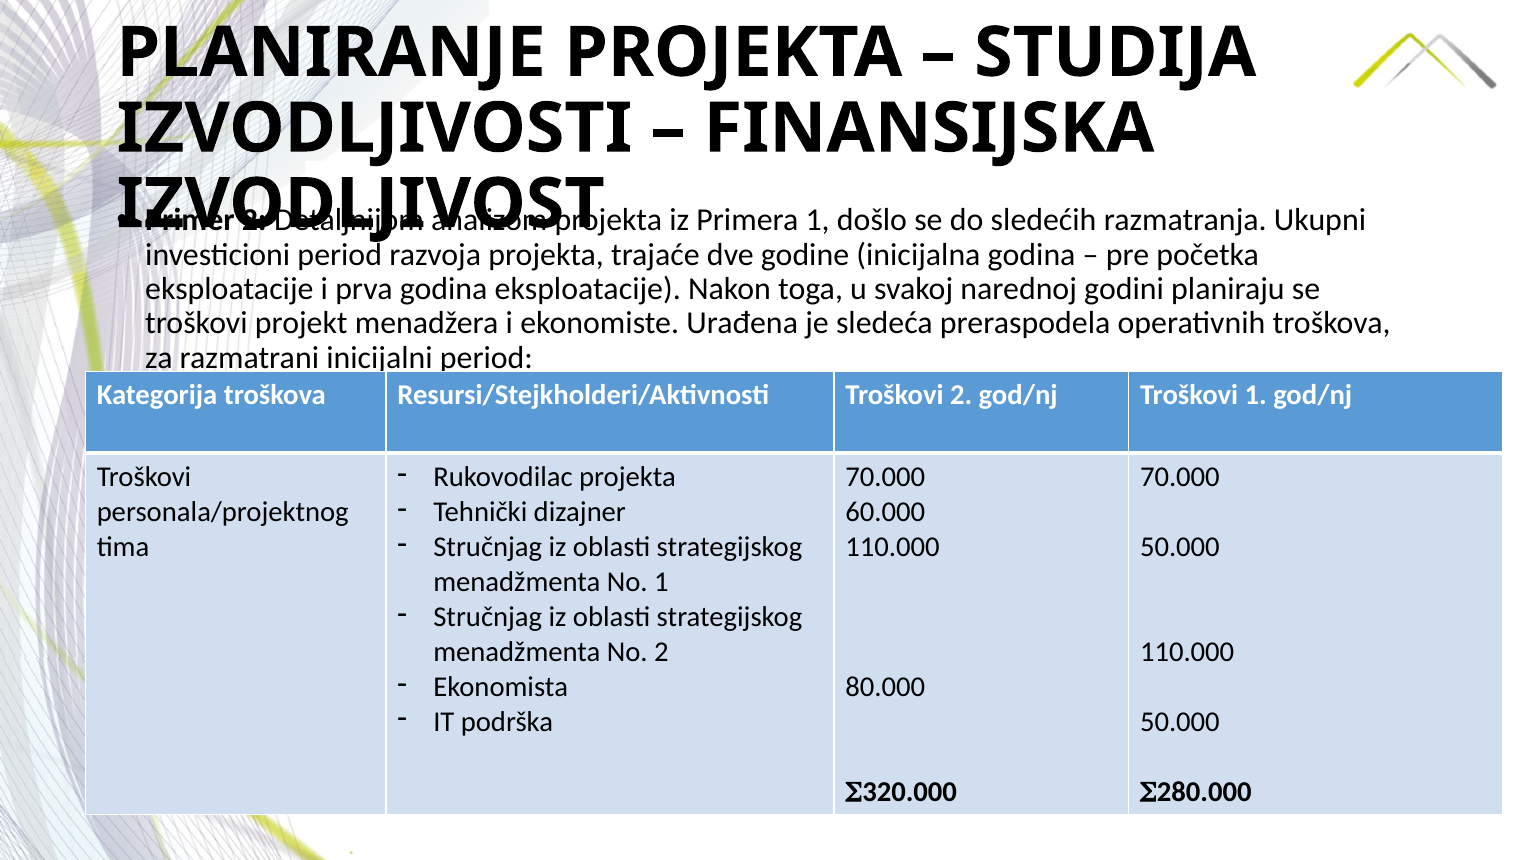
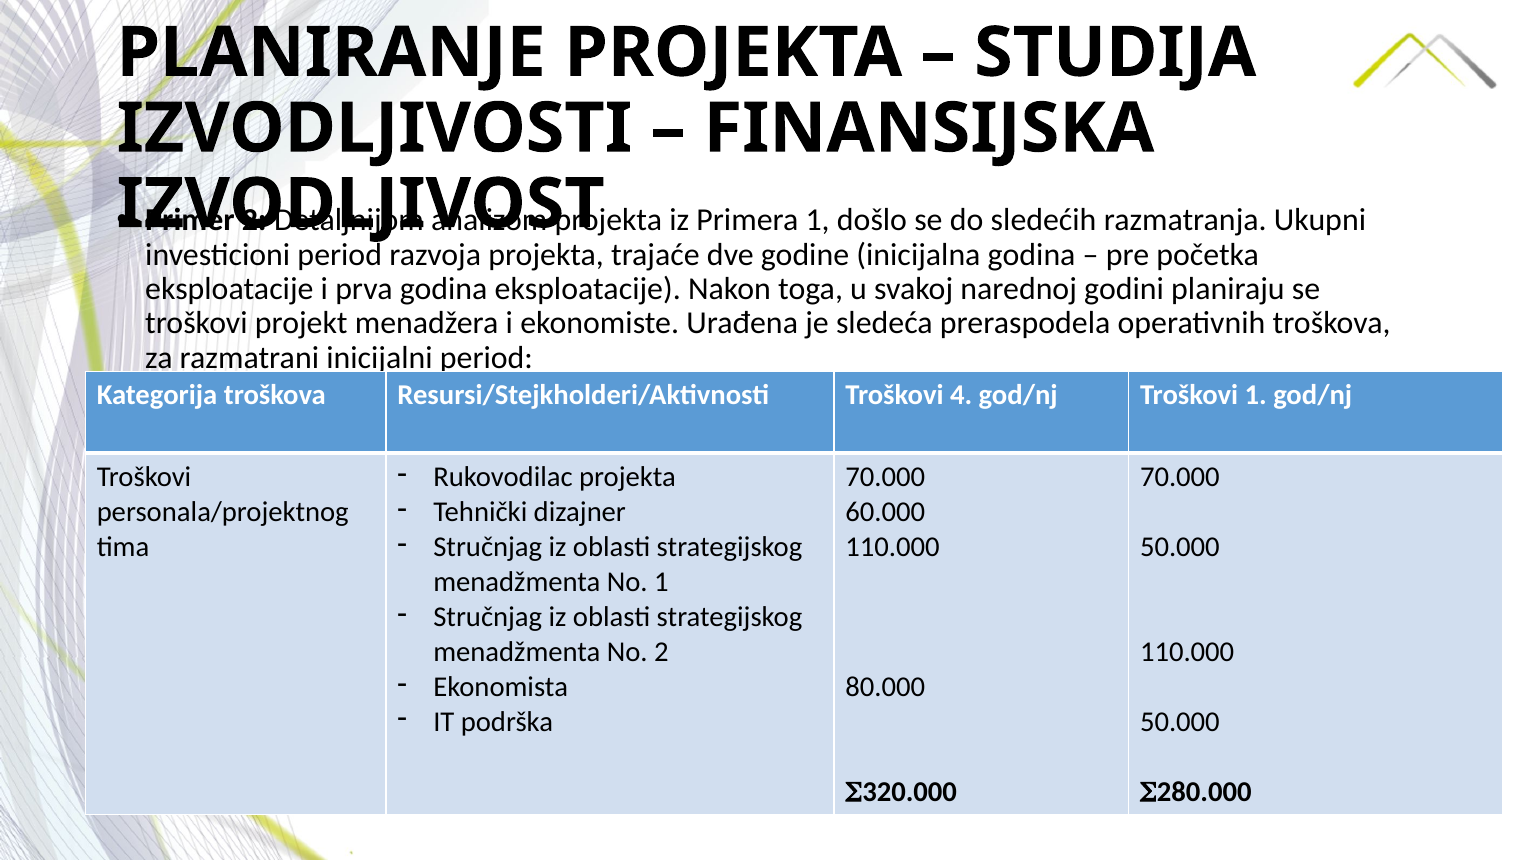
Troškovi 2: 2 -> 4 (961, 395)
